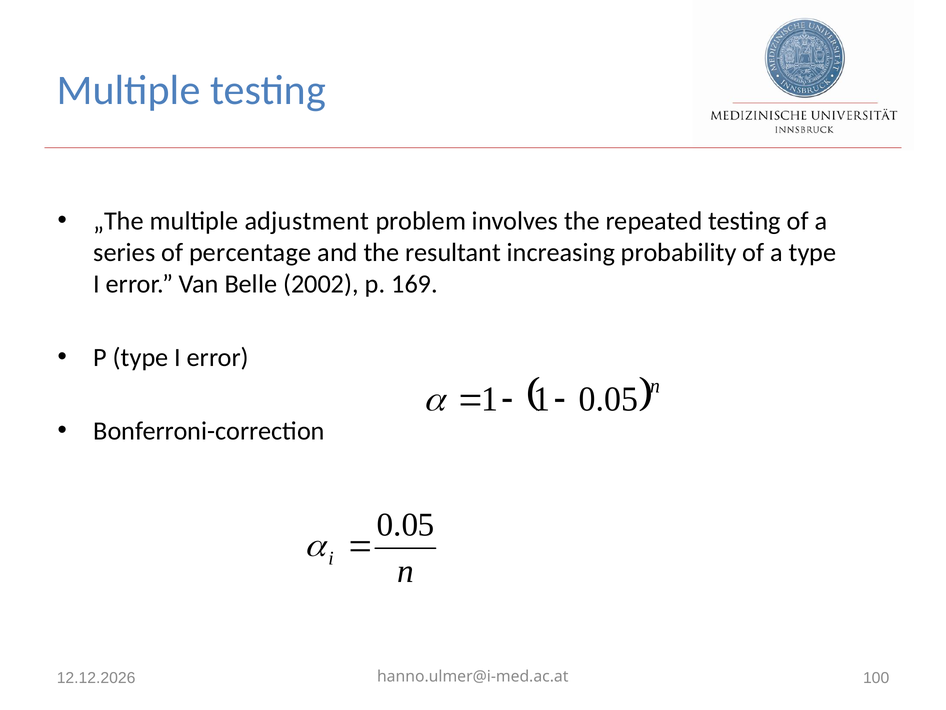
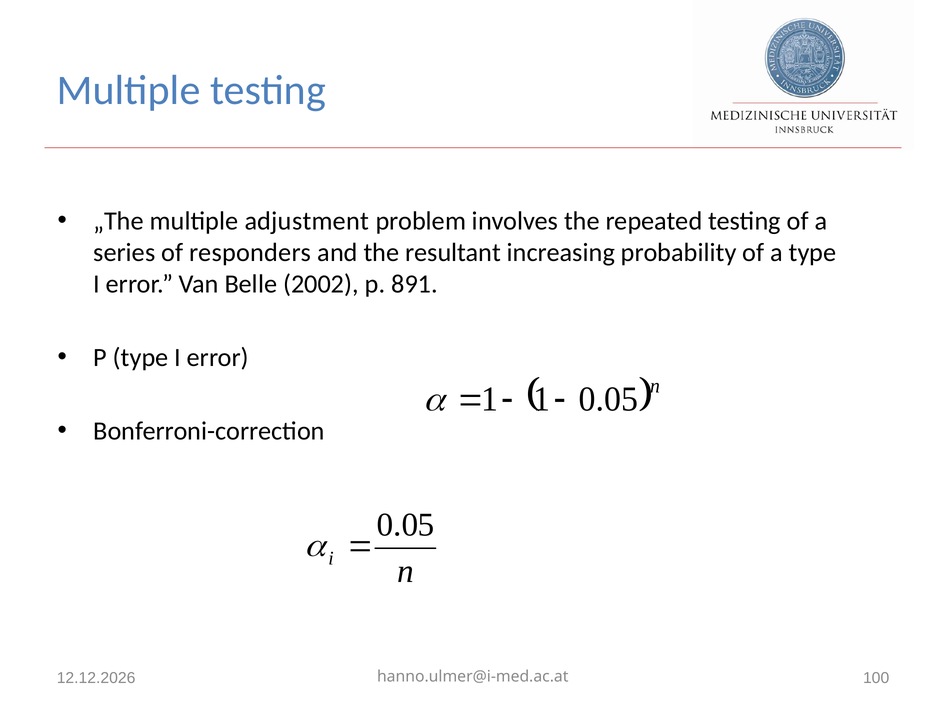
percentage: percentage -> responders (250, 252)
169: 169 -> 891 (415, 284)
